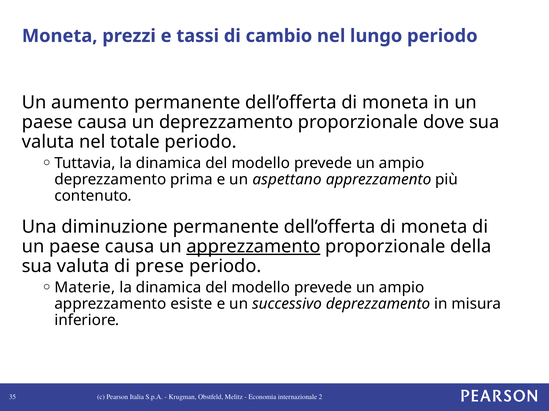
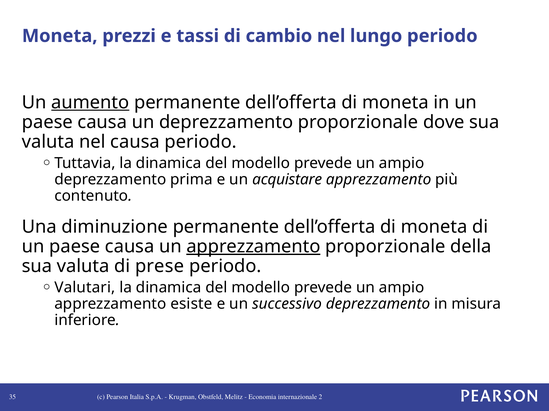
aumento underline: none -> present (90, 103)
nel totale: totale -> causa (135, 142)
aspettano: aspettano -> acquistare (287, 180)
Materie: Materie -> Valutari (85, 288)
